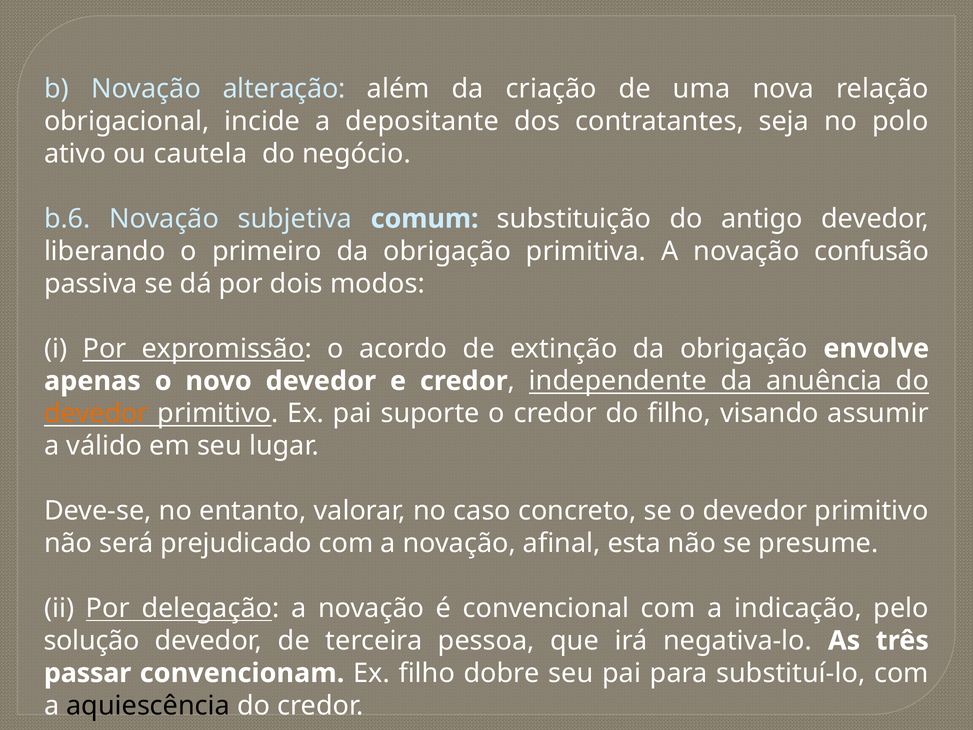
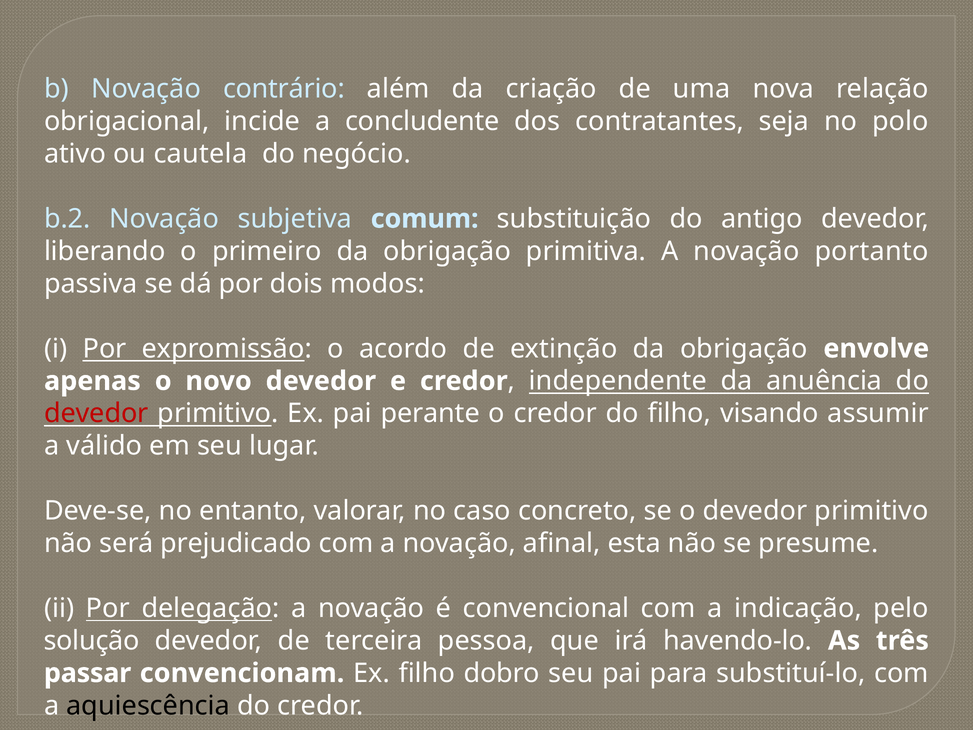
alteração: alteração -> contrário (284, 89)
depositante: depositante -> concludente (422, 121)
b.6: b.6 -> b.2 (67, 219)
confusão: confusão -> portanto (871, 251)
devedor colour: orange -> red (96, 413)
suporte: suporte -> perante (430, 413)
negativa-lo: negativa-lo -> havendo-lo (738, 640)
dobre: dobre -> dobro (502, 673)
